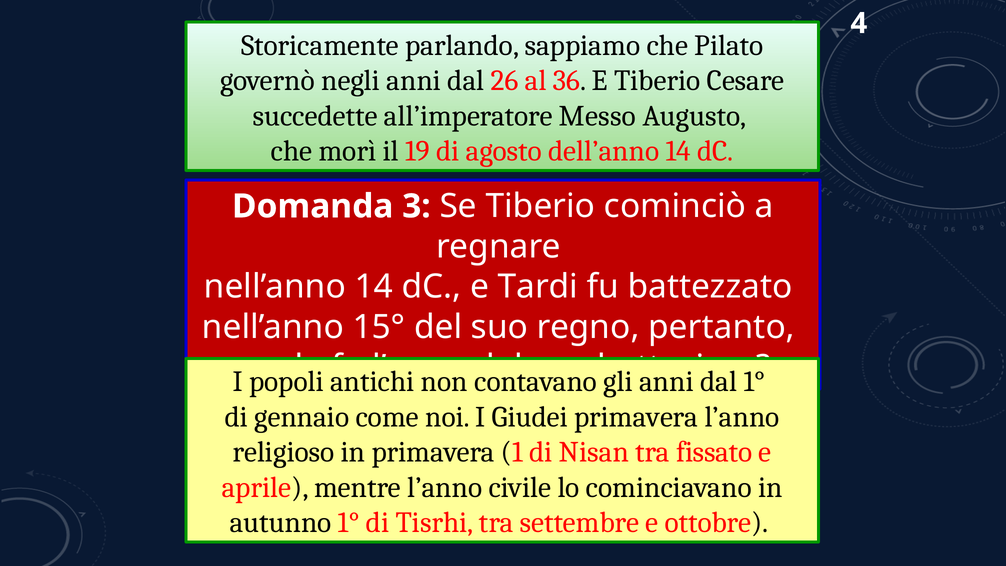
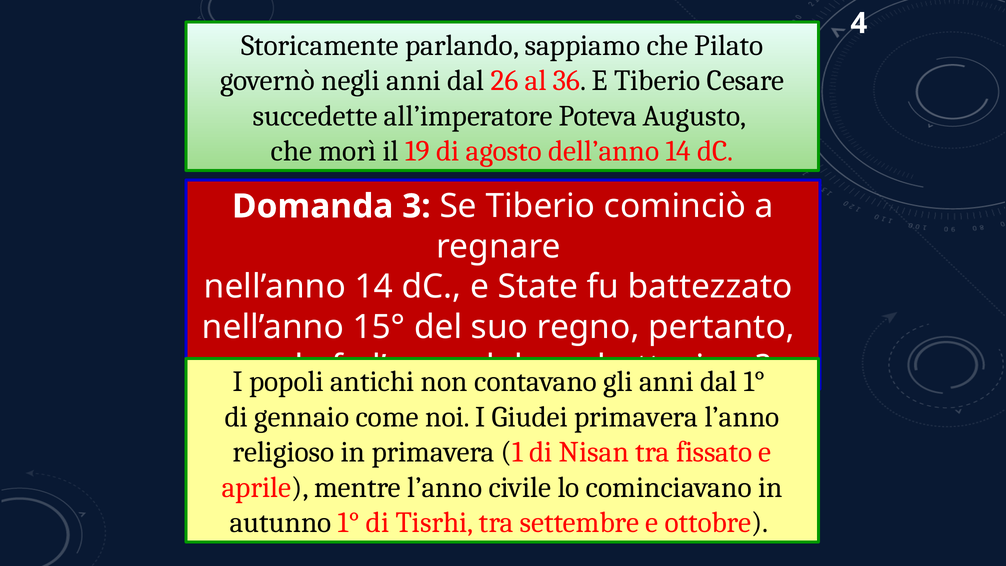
Messo: Messo -> Poteva (598, 116)
Tardi: Tardi -> State (538, 287)
